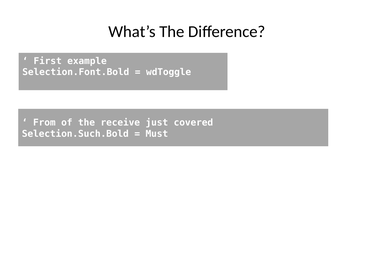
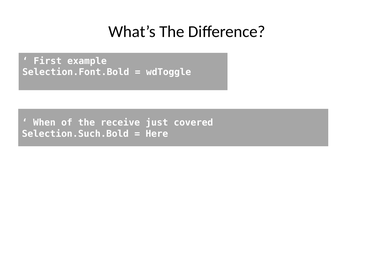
From: From -> When (44, 123)
Must: Must -> Here (157, 134)
